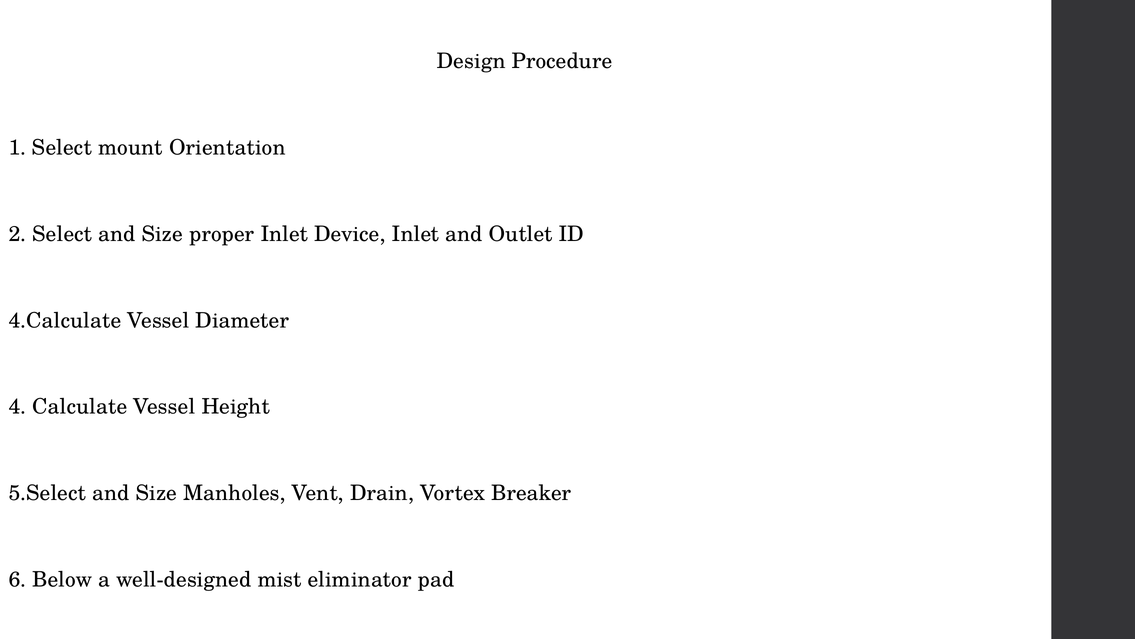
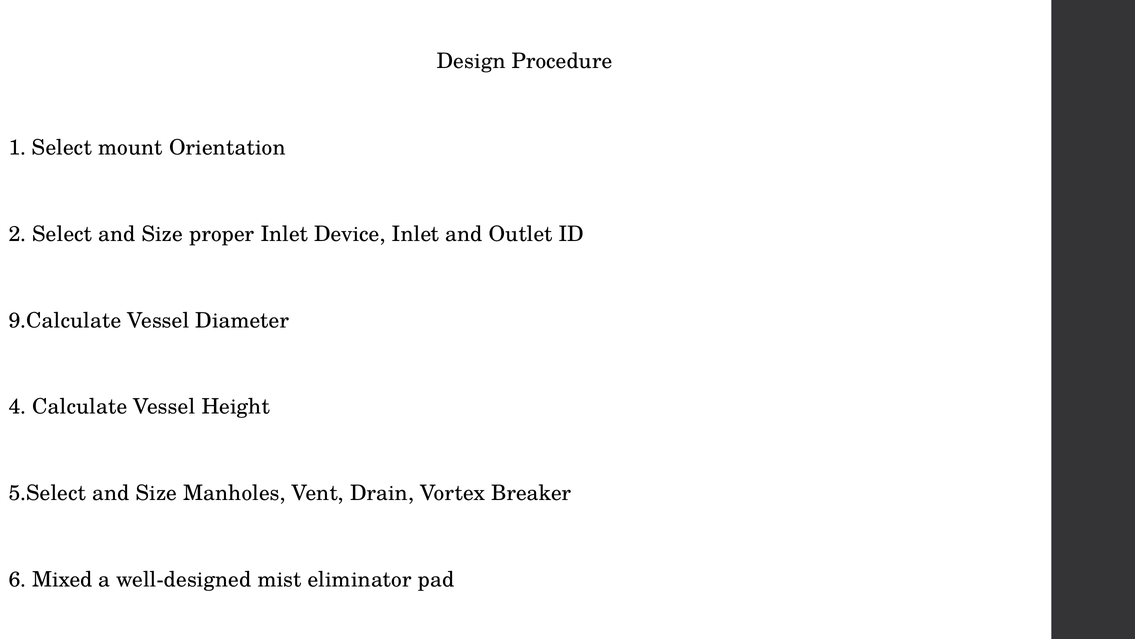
4.Calculate: 4.Calculate -> 9.Calculate (65, 320)
Below: Below -> Mixed (62, 579)
